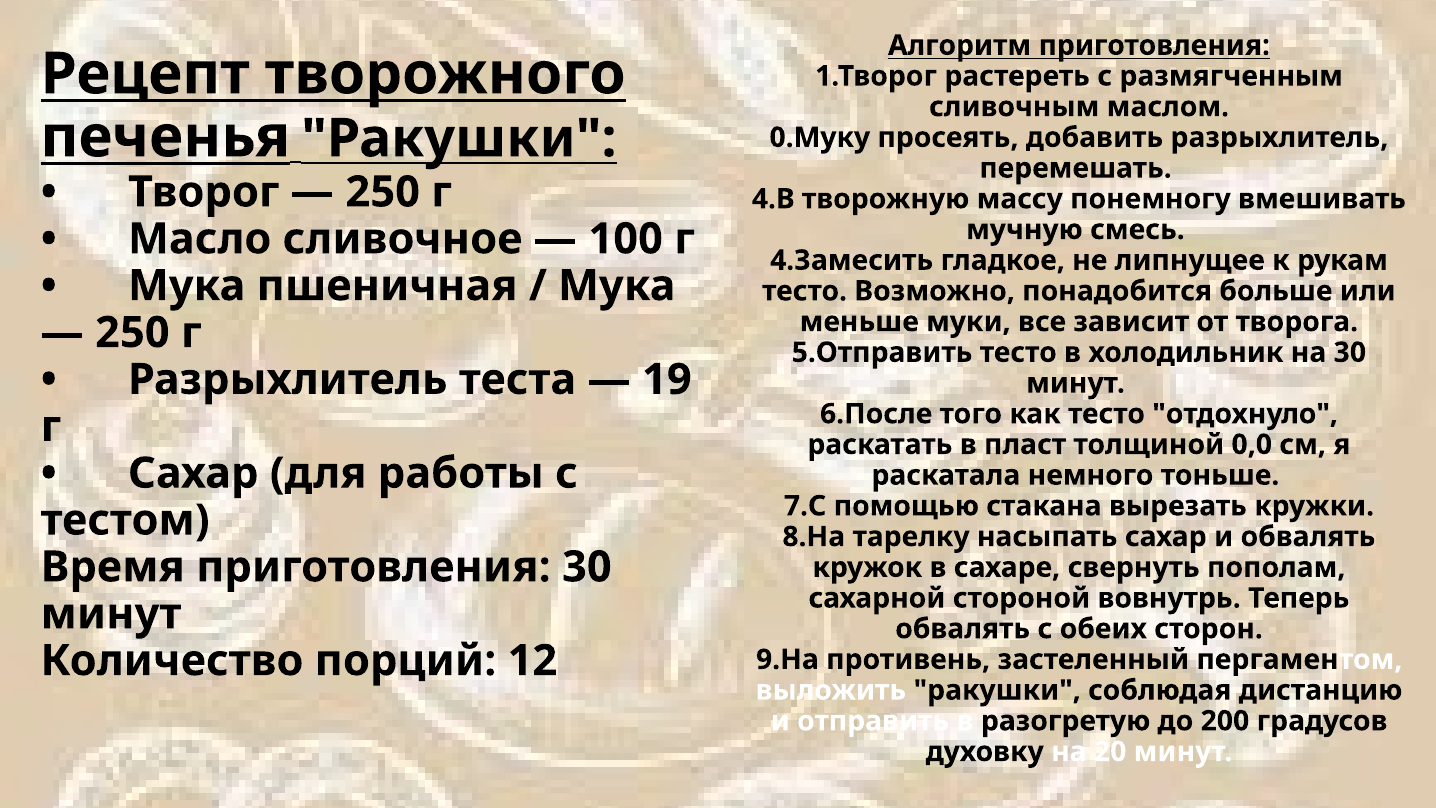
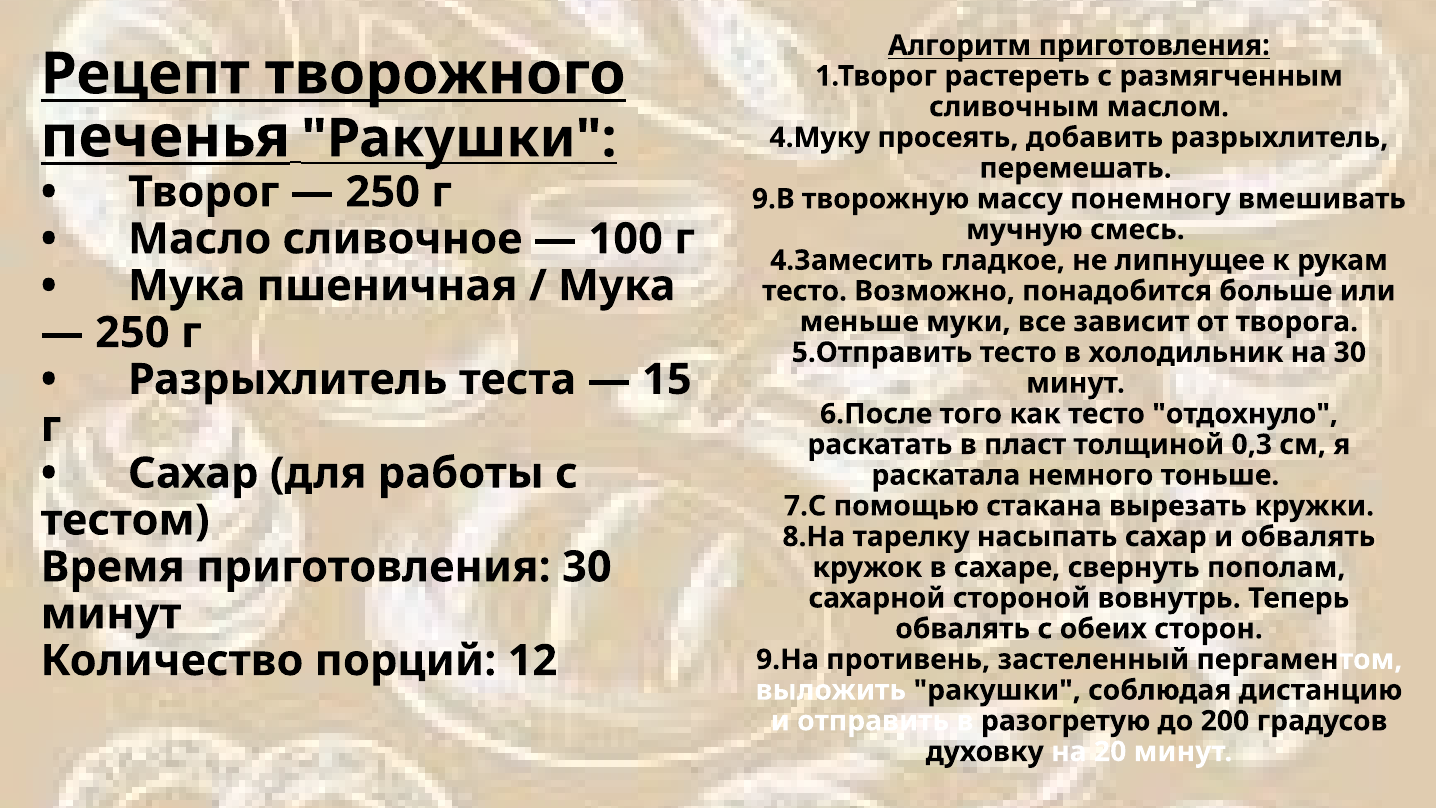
0.Муку: 0.Муку -> 4.Муку (820, 138)
4.В: 4.В -> 9.В (773, 199)
19: 19 -> 15 (667, 380)
0,0: 0,0 -> 0,3 (1252, 444)
